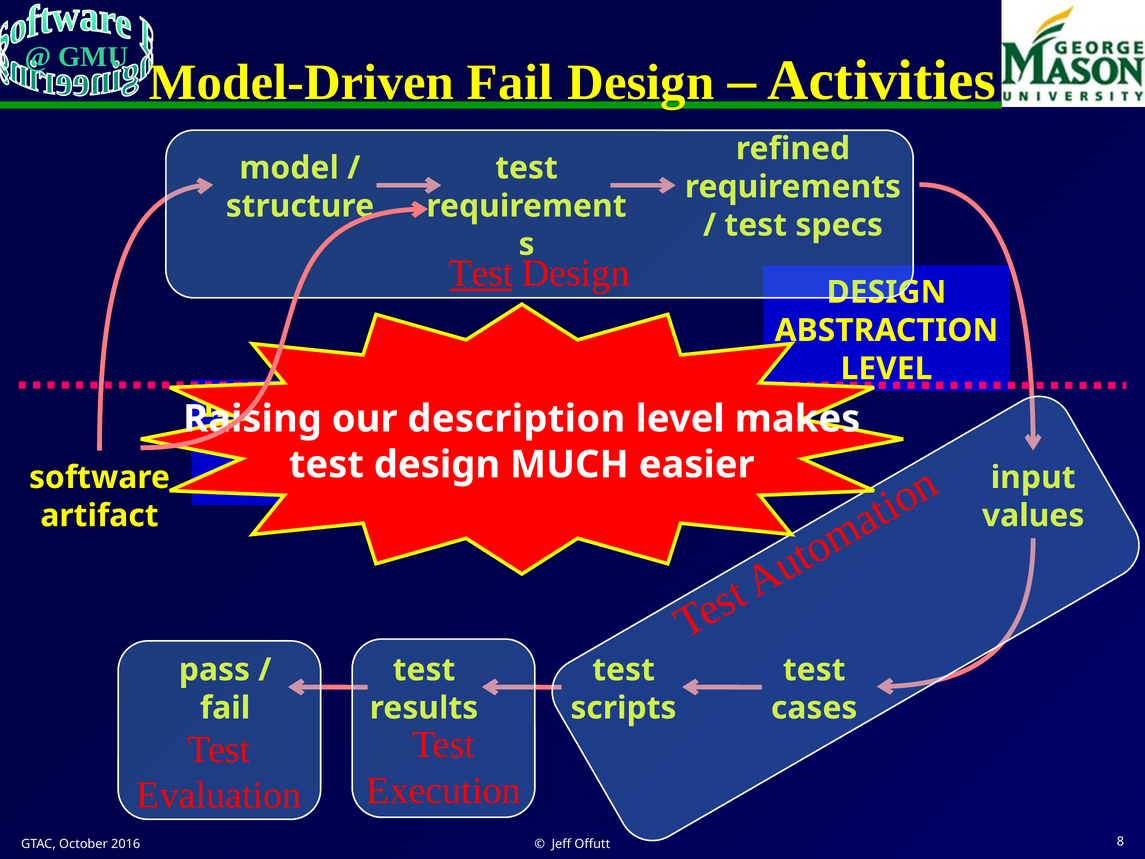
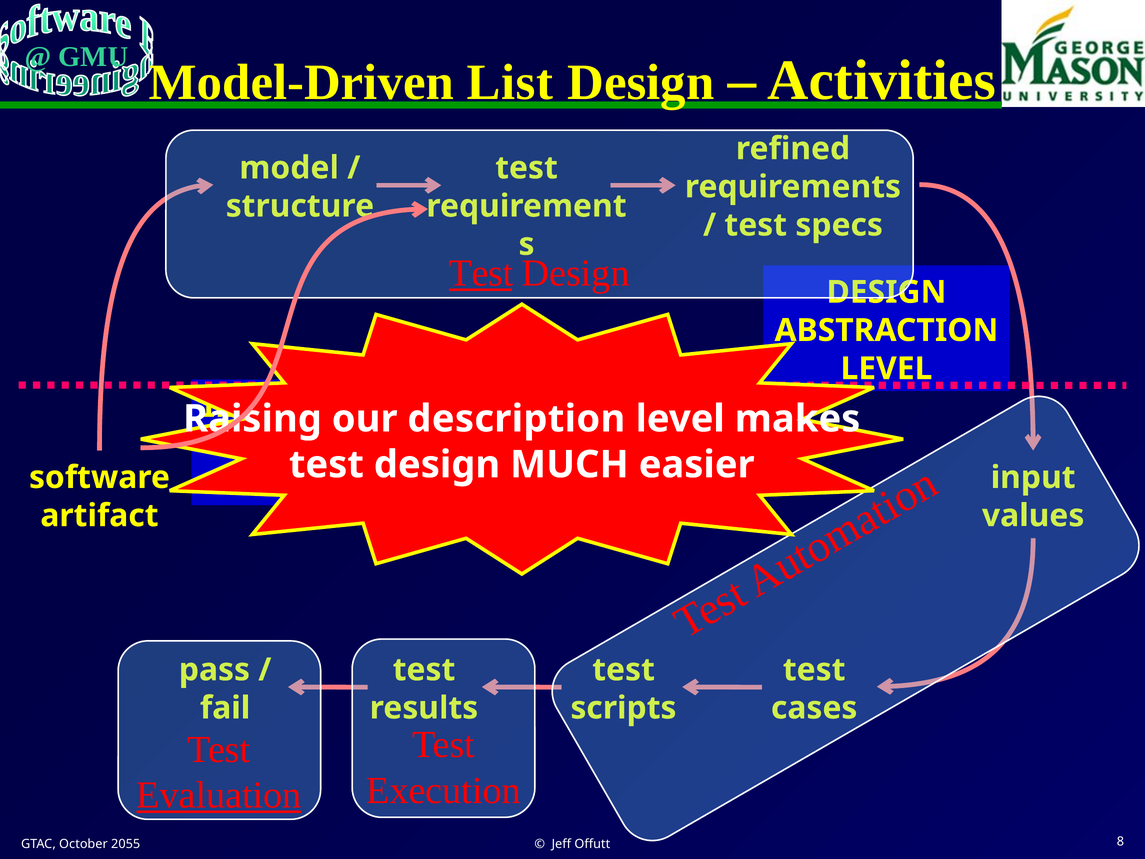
Model-Driven Fail: Fail -> List (510, 82)
Evaluation underline: none -> present (219, 795)
2016: 2016 -> 2055 (126, 844)
